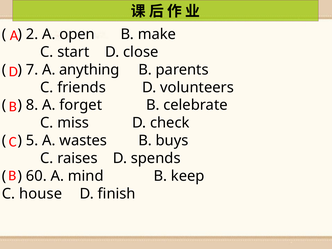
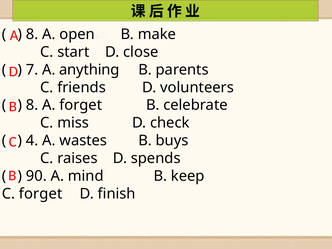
2: 2 -> 8 (32, 34)
5: 5 -> 4 (32, 141)
60: 60 -> 90 (36, 176)
C house: house -> forget (41, 194)
